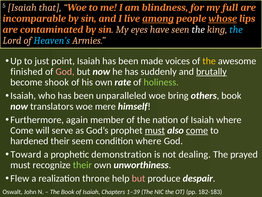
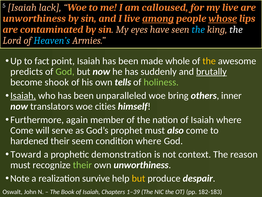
that: that -> lack (50, 7)
blindness: blindness -> calloused (165, 7)
my full: full -> live (230, 7)
incomparable: incomparable -> unworthiness (34, 18)
the colour: white -> light blue (198, 29)
the colour: light blue -> white (236, 29)
just: just -> fact (42, 61)
voices: voices -> whole (178, 61)
finished: finished -> predicts (27, 71)
God colour: pink -> light green (65, 71)
rate: rate -> tells (123, 82)
Isaiah underline: none -> present (23, 95)
others book: book -> inner (231, 95)
mere: mere -> cities (105, 106)
must underline: present -> none (155, 130)
come underline: present -> none (197, 130)
dealing: dealing -> context (195, 154)
prayed: prayed -> reason (244, 154)
Flew: Flew -> Note (20, 178)
throne: throne -> survive (96, 178)
but colour: pink -> yellow (139, 178)
